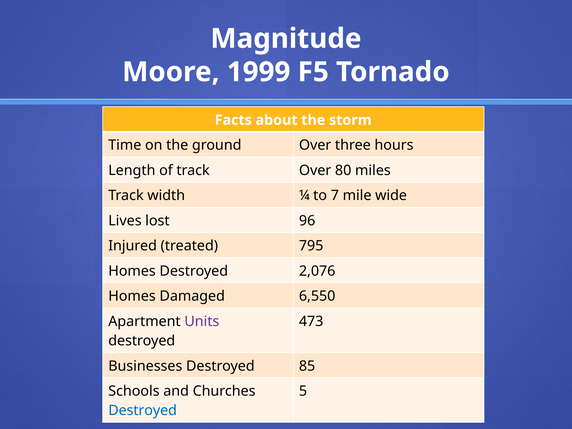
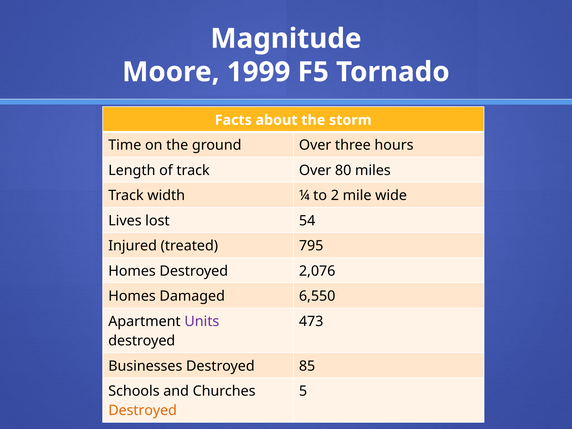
7: 7 -> 2 (335, 196)
96: 96 -> 54 (307, 221)
Destroyed colour: blue -> orange (143, 411)
